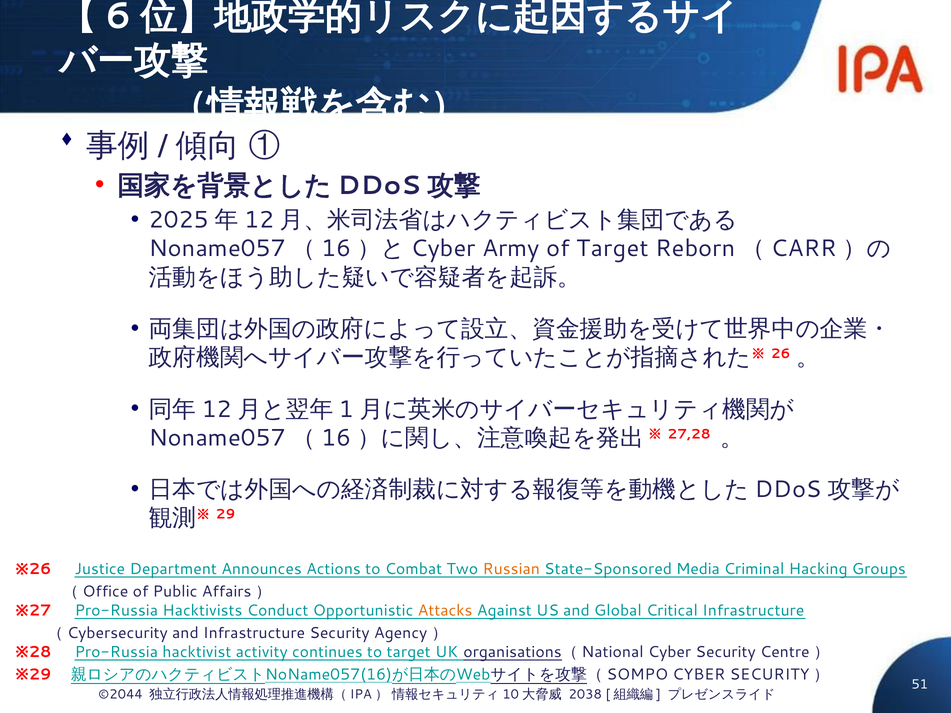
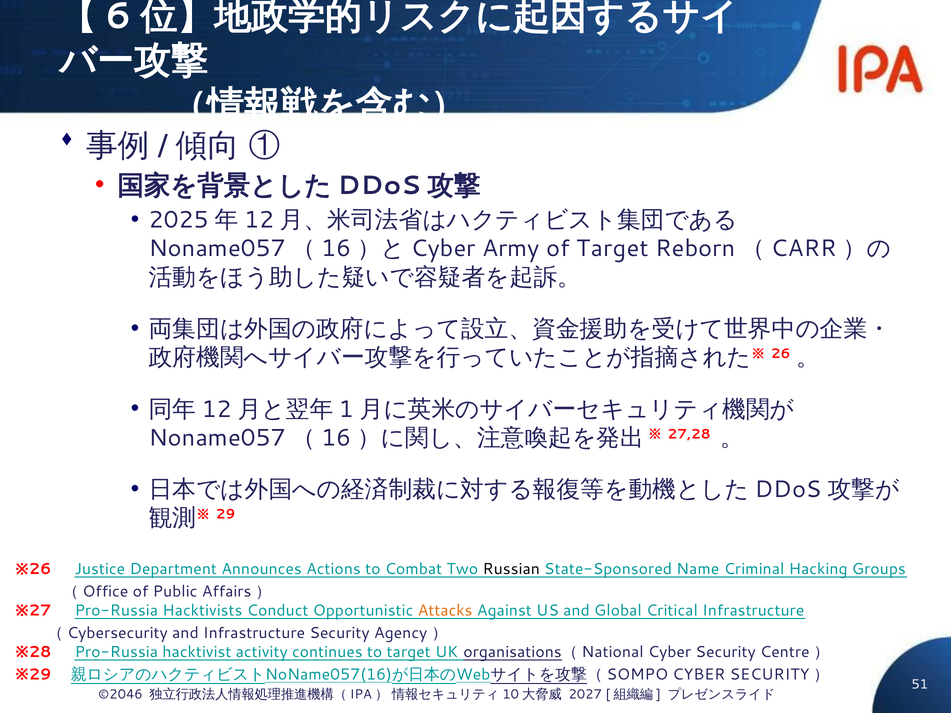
Russian colour: orange -> black (511, 569)
Media: Media -> Name (698, 569)
©2044: ©2044 -> ©2046 (120, 695)
2038: 2038 -> 2027 (585, 695)
